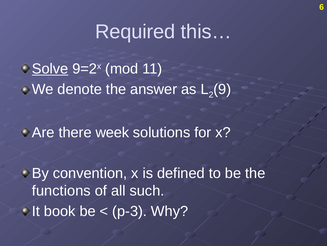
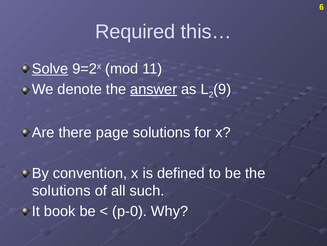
answer underline: none -> present (154, 89)
week: week -> page (112, 132)
functions: functions -> solutions (61, 190)
p-3: p-3 -> p-0 (130, 211)
